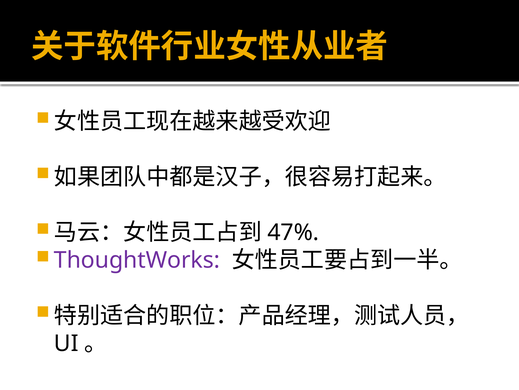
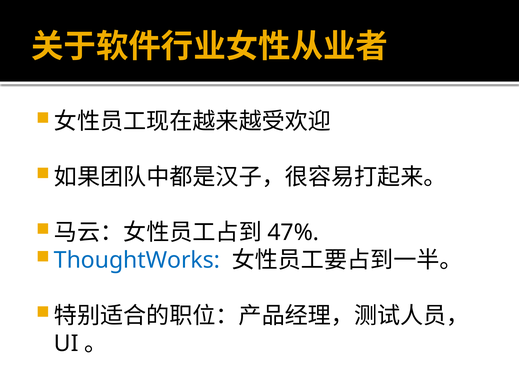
ThoughtWorks colour: purple -> blue (137, 260)
